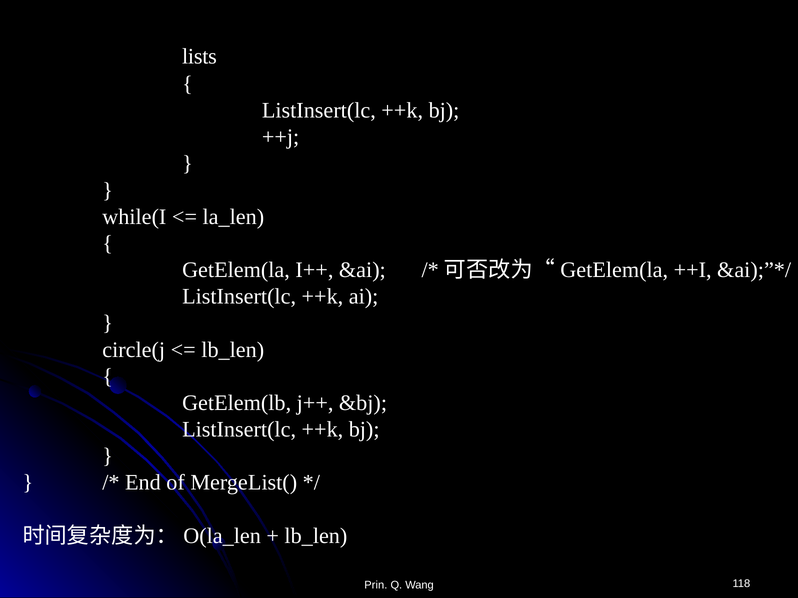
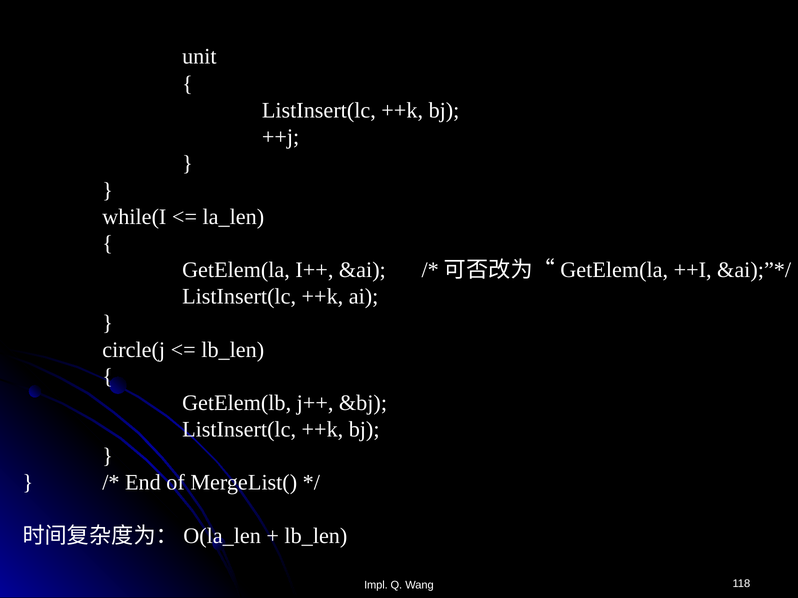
lists: lists -> unit (199, 56)
Prin: Prin -> Impl (376, 586)
